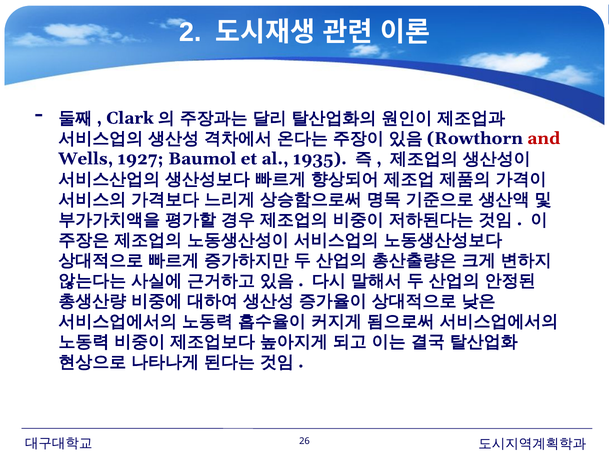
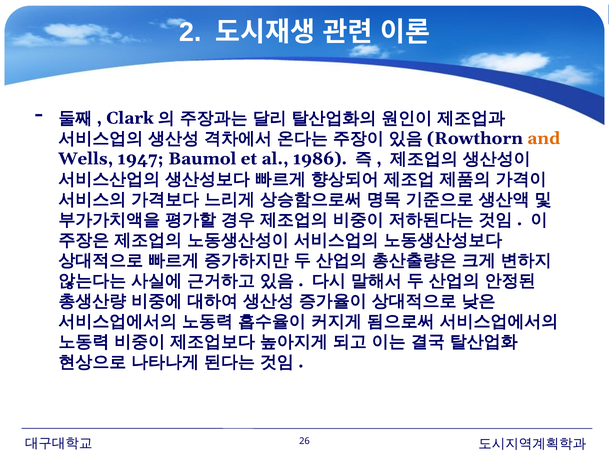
and colour: red -> orange (544, 138)
1927: 1927 -> 1947 (141, 159)
1935: 1935 -> 1986 (320, 159)
